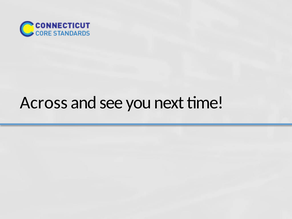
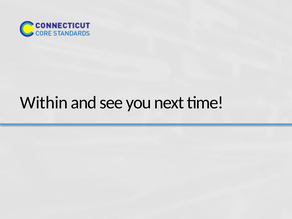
Across: Across -> Within (44, 103)
